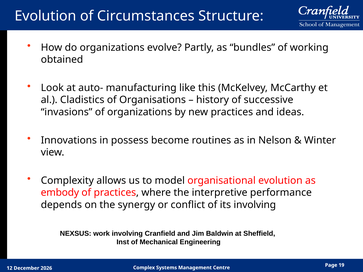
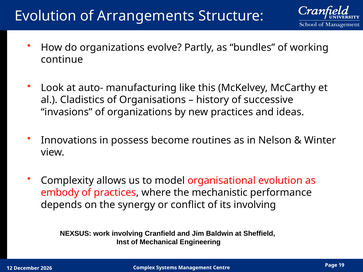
Circumstances: Circumstances -> Arrangements (146, 16)
obtained: obtained -> continue (62, 60)
interpretive: interpretive -> mechanistic (220, 193)
